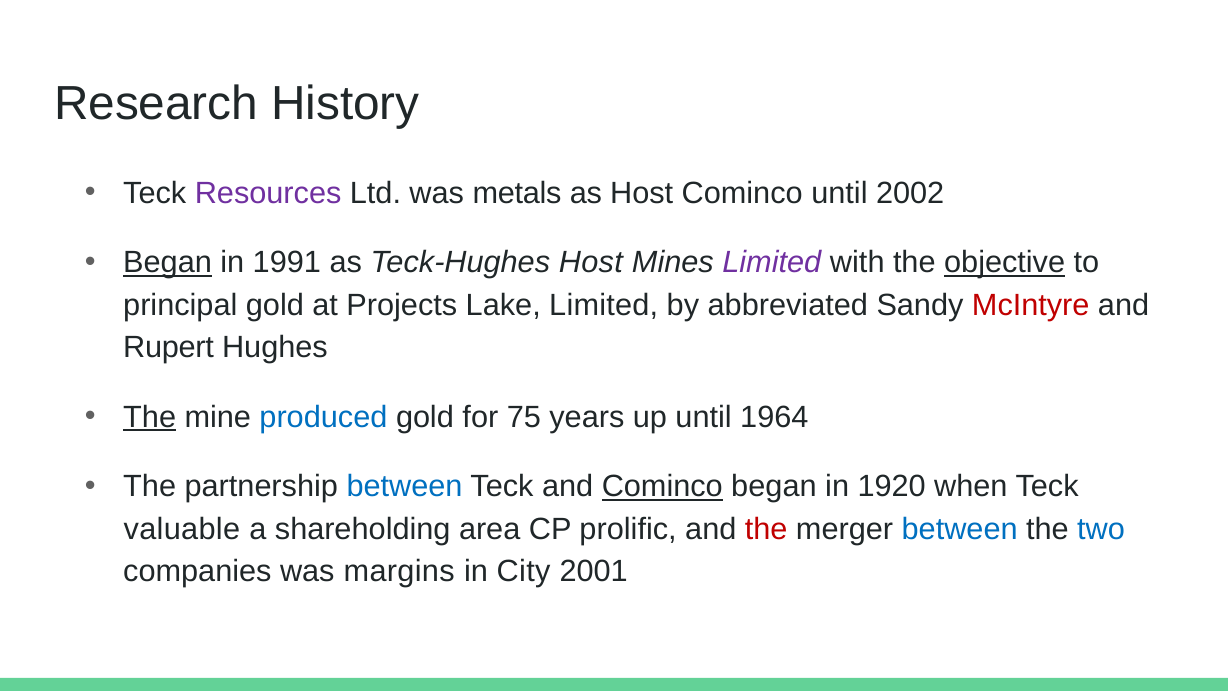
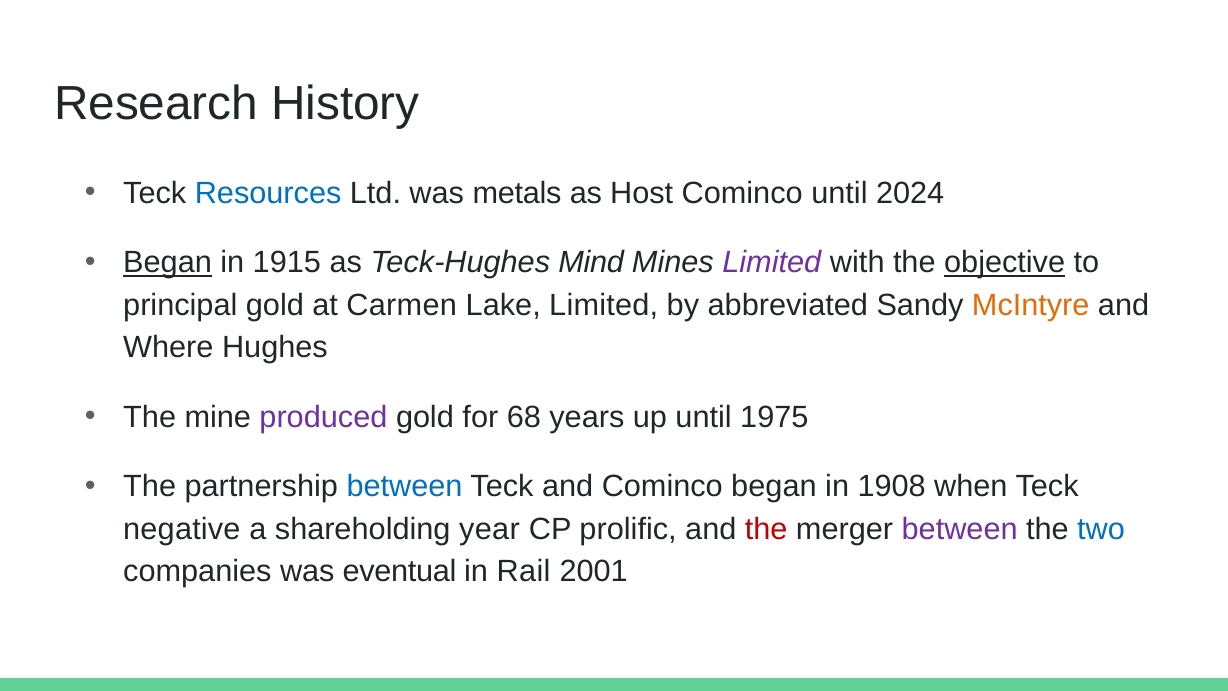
Resources colour: purple -> blue (268, 193)
2002: 2002 -> 2024 (910, 193)
1991: 1991 -> 1915 (287, 263)
Teck-Hughes Host: Host -> Mind (591, 263)
Projects: Projects -> Carmen (402, 305)
McIntyre colour: red -> orange (1031, 305)
Rupert: Rupert -> Where (168, 347)
The underline: present -> none (150, 417)
produced colour: blue -> purple (323, 417)
75: 75 -> 68 (524, 417)
1964: 1964 -> 1975 (774, 417)
Cominco underline: present -> none (662, 487)
1920: 1920 -> 1908 (892, 487)
valuable: valuable -> negative (182, 529)
area: area -> year (490, 529)
between colour: blue -> purple (960, 529)
margins: margins -> eventual (400, 571)
City: City -> Rail (524, 571)
